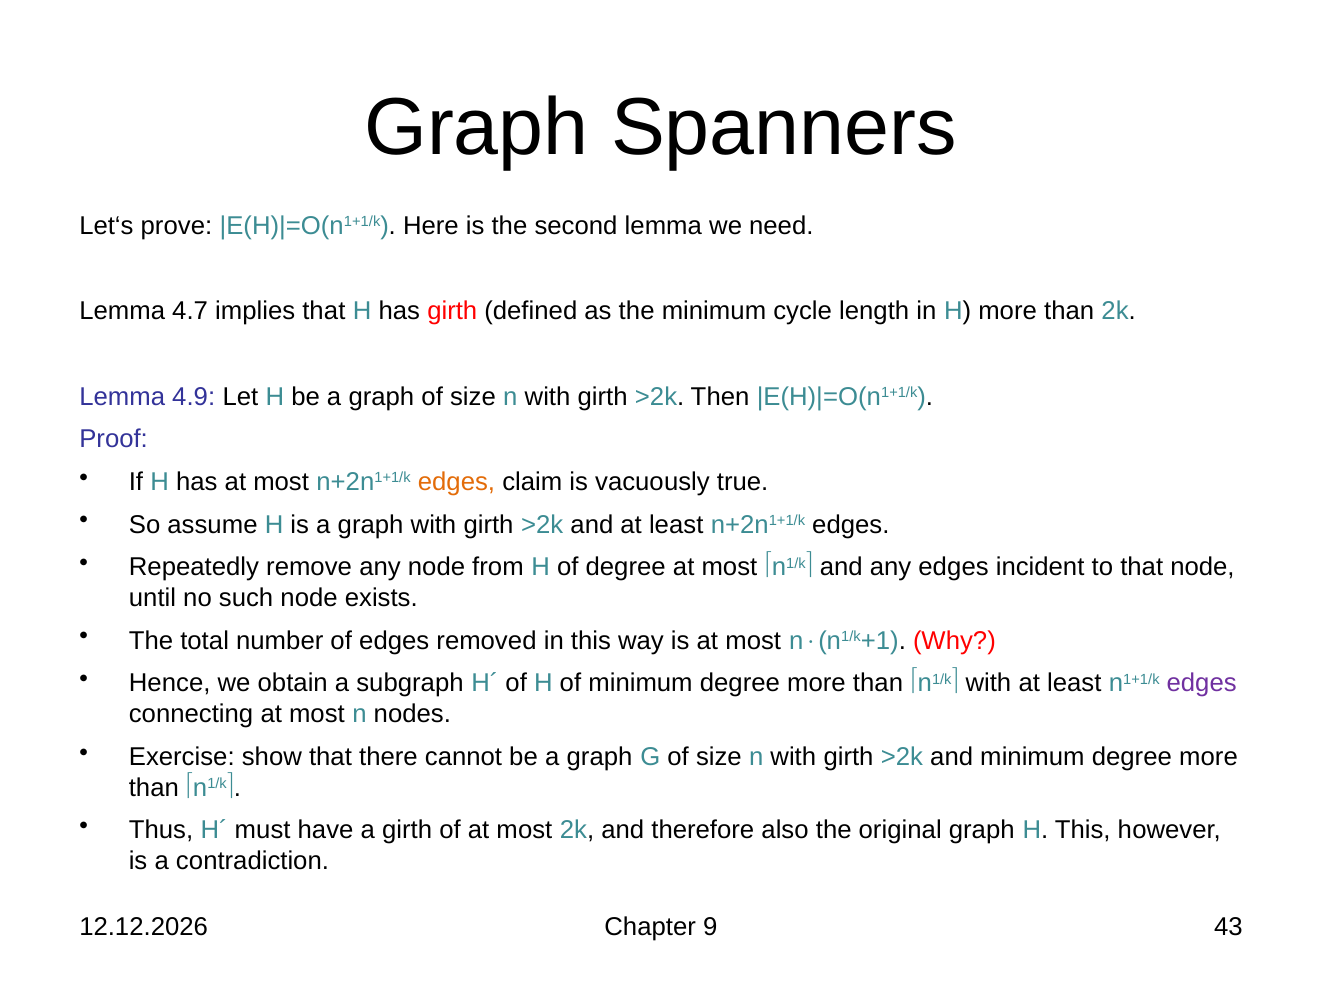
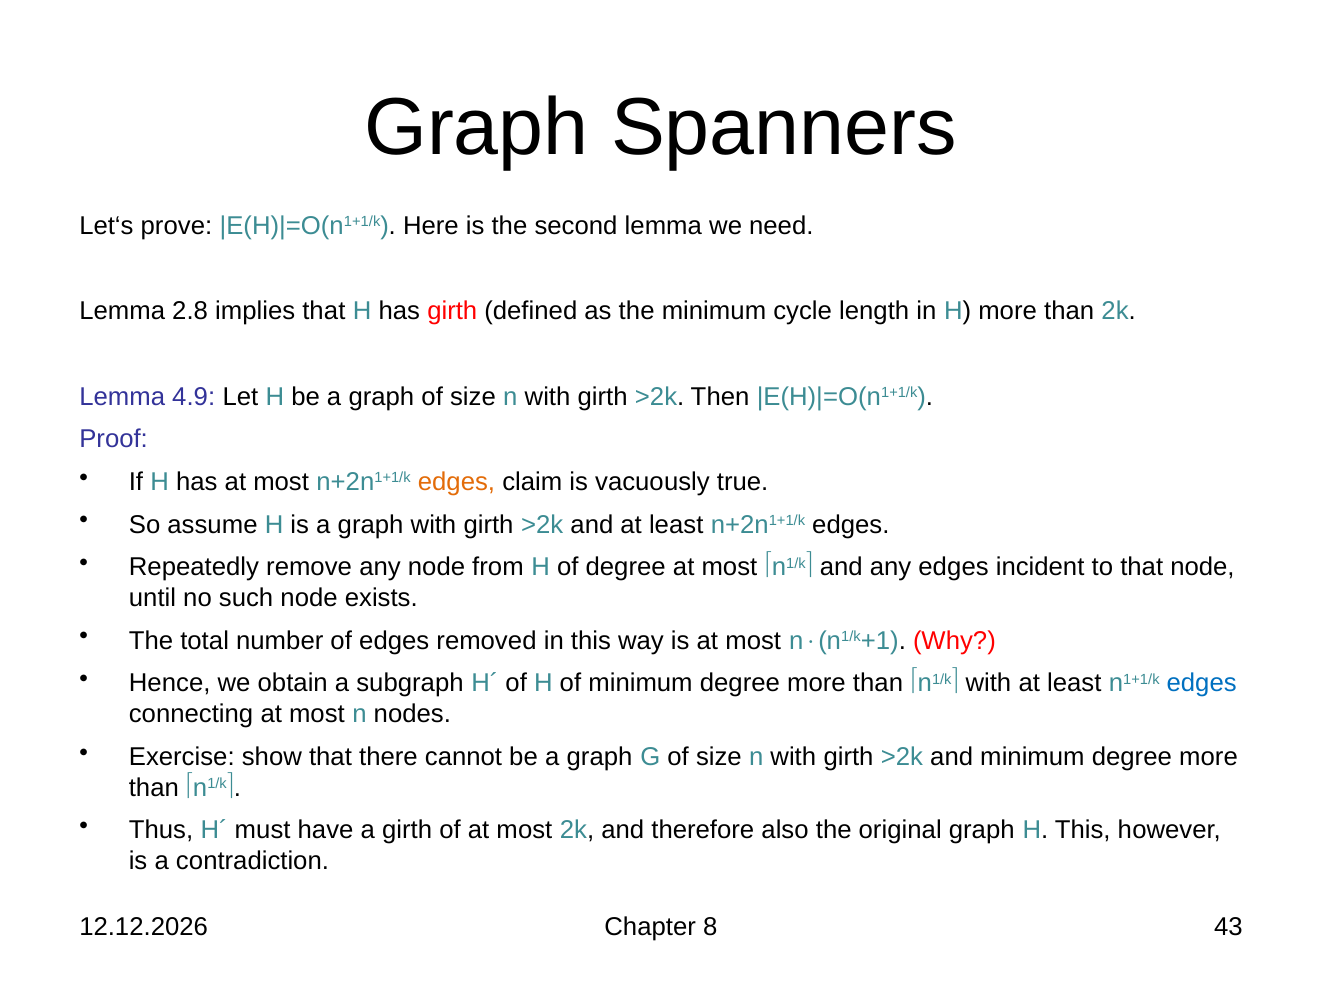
4.7: 4.7 -> 2.8 (190, 311)
edges colour: purple -> blue (1202, 683)
9: 9 -> 8 (710, 927)
